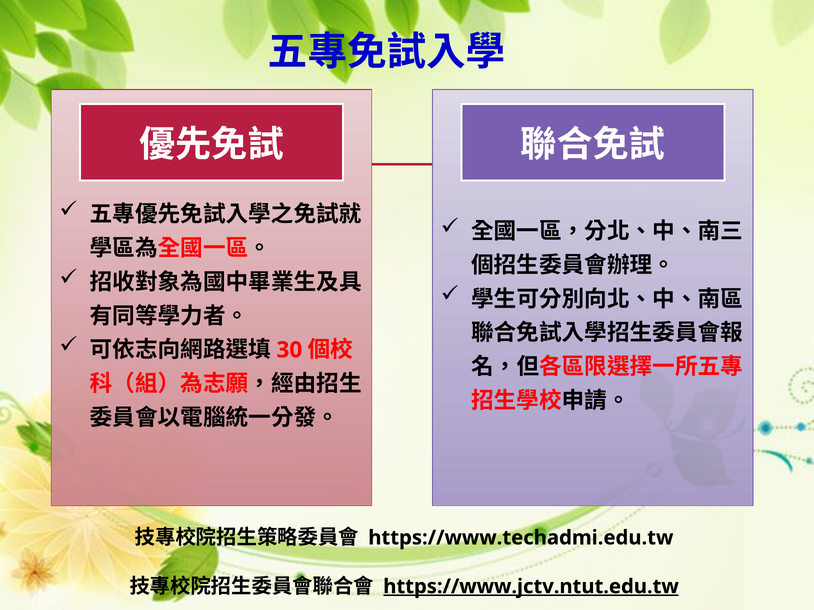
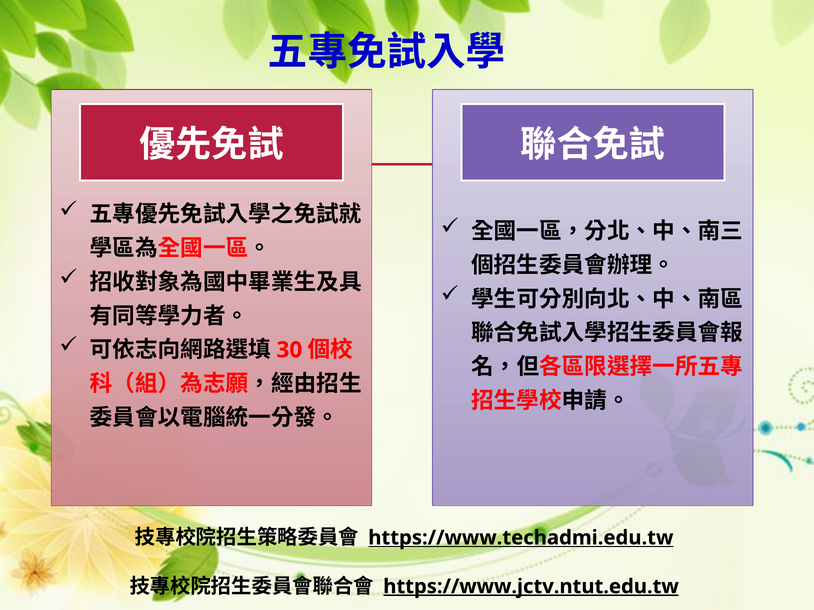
https://www.techadmi.edu.tw underline: none -> present (521, 538)
